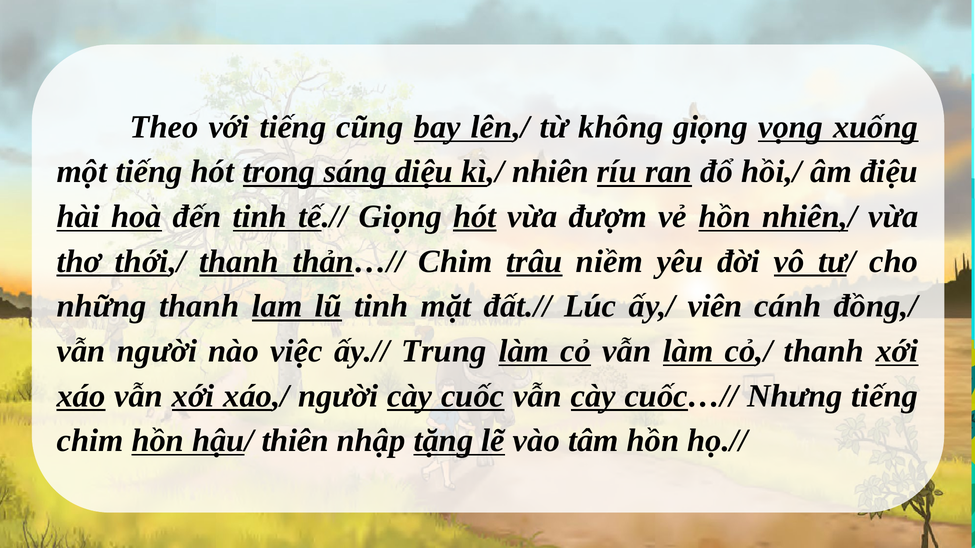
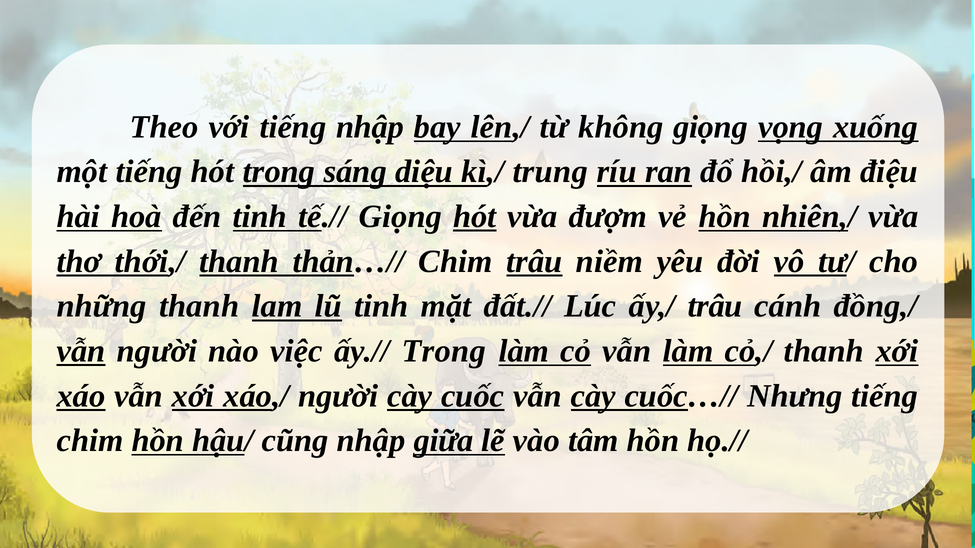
tiếng cũng: cũng -> nhập (370, 127)
nhiên: nhiên -> trung (550, 172)
ấy,/ viên: viên -> trâu (715, 306)
vẫn underline: none -> present (81, 351)
ấy.// Trung: Trung -> Trong (444, 351)
thiên: thiên -> cũng (295, 441)
tặng: tặng -> giữa (444, 441)
